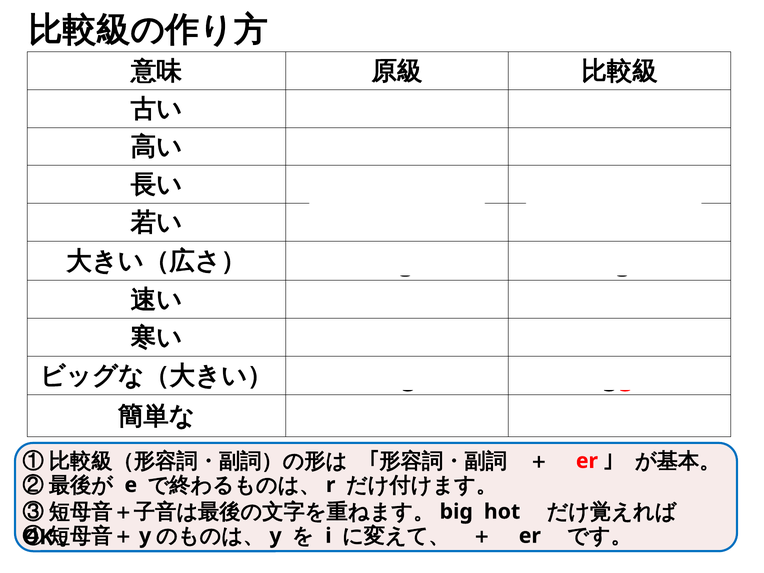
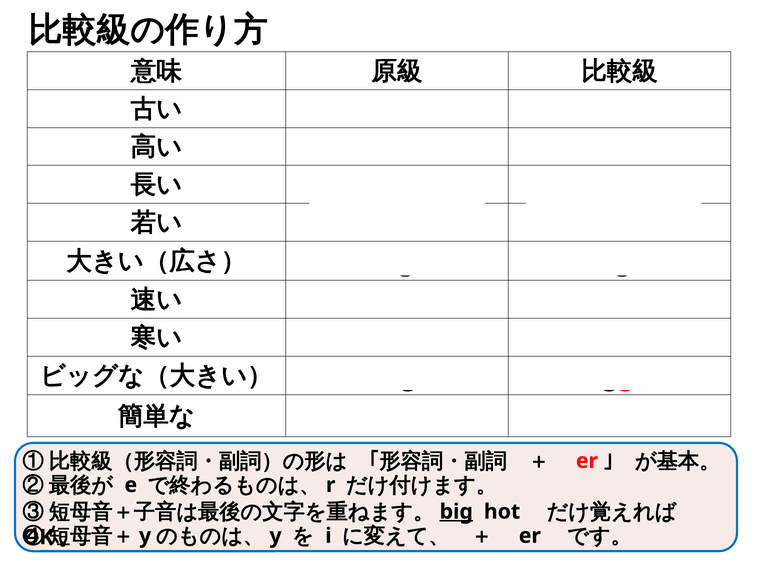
big underline: none -> present (456, 512)
